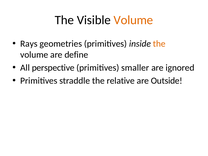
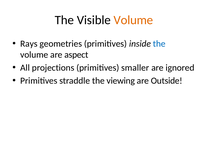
the colour: orange -> blue (159, 44)
define: define -> aspect (76, 55)
perspective: perspective -> projections (53, 68)
relative: relative -> viewing (121, 81)
